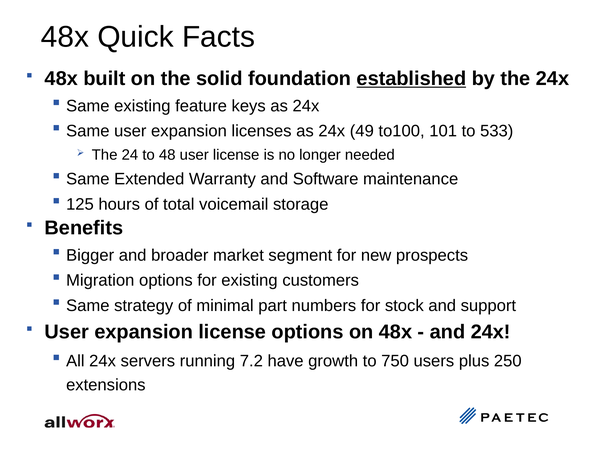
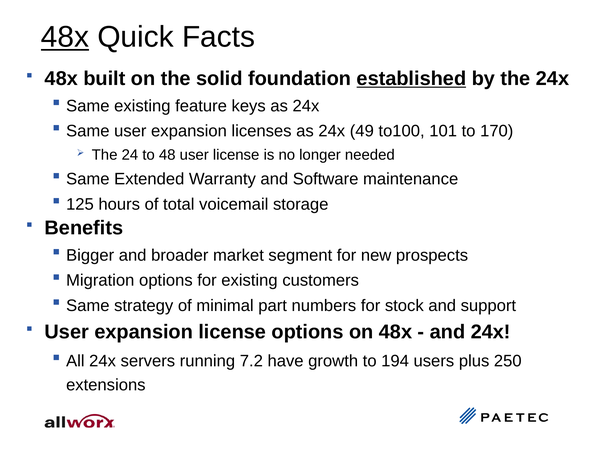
48x underline: none -> present (65, 37)
533: 533 -> 170 (497, 131)
750: 750 -> 194 (395, 361)
